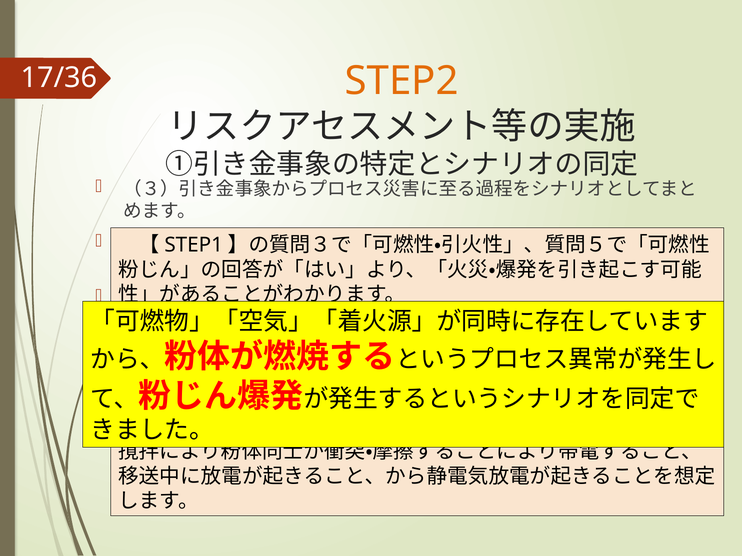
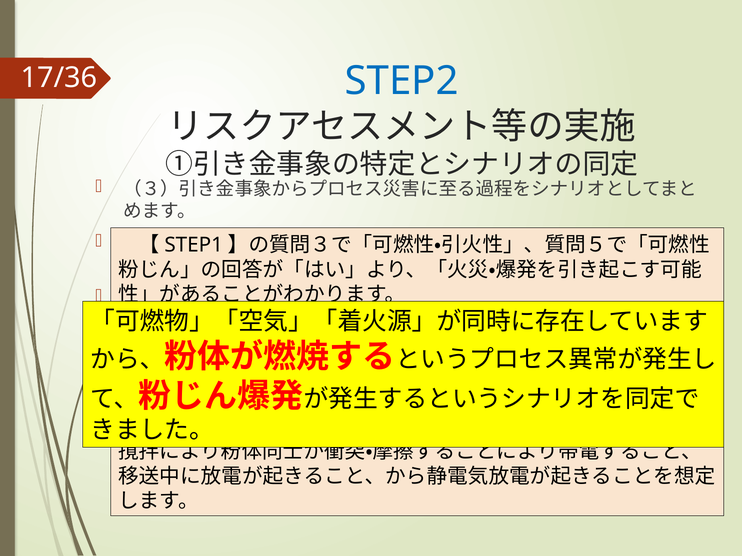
STEP2 colour: orange -> blue (402, 81)
